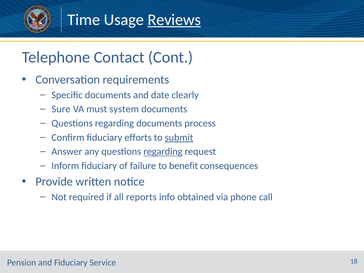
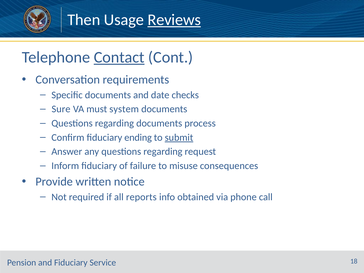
Time: Time -> Then (84, 20)
Contact underline: none -> present (119, 57)
clearly: clearly -> checks (185, 95)
efforts: efforts -> ending (138, 137)
regarding underline: present -> none (163, 152)
benefit: benefit -> misuse (183, 166)
